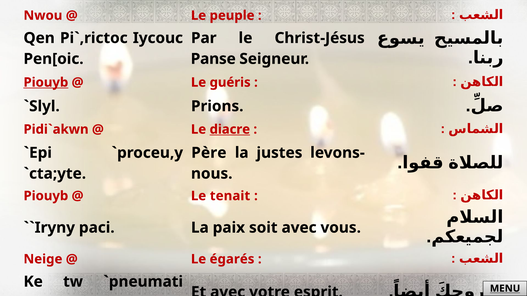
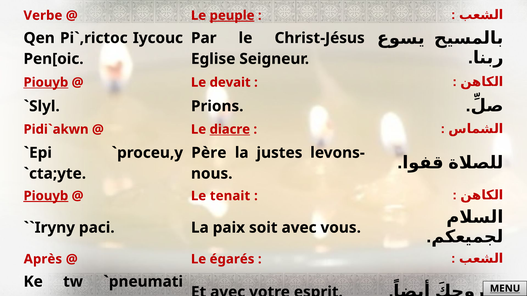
Nwou: Nwou -> Verbe (43, 16)
peuple underline: none -> present (232, 16)
Panse: Panse -> Eglise (213, 59)
guéris: guéris -> devait (230, 82)
Piouyb underline: none -> present (46, 196)
Neige: Neige -> Après (43, 259)
